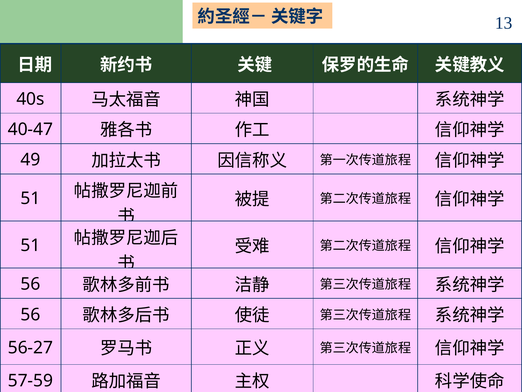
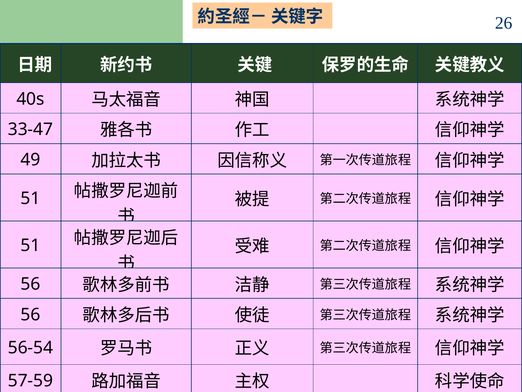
13: 13 -> 26 (504, 23)
40-47: 40-47 -> 33-47 (30, 129)
56-27: 56-27 -> 56-54 (30, 347)
